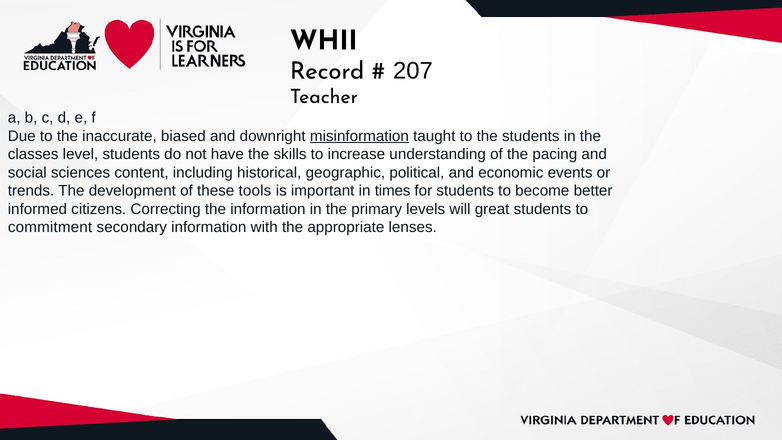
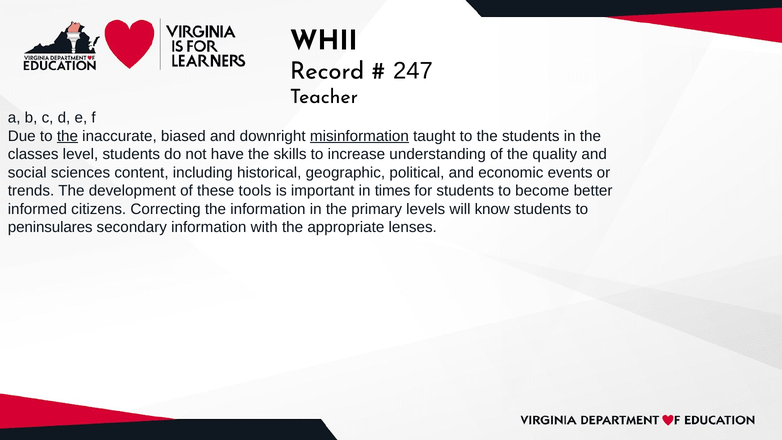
207: 207 -> 247 (413, 71)
the underline: none -> present (67, 136)
pacing: pacing -> quality (555, 154)
great: great -> know (492, 209)
commitment: commitment -> peninsulares (50, 227)
